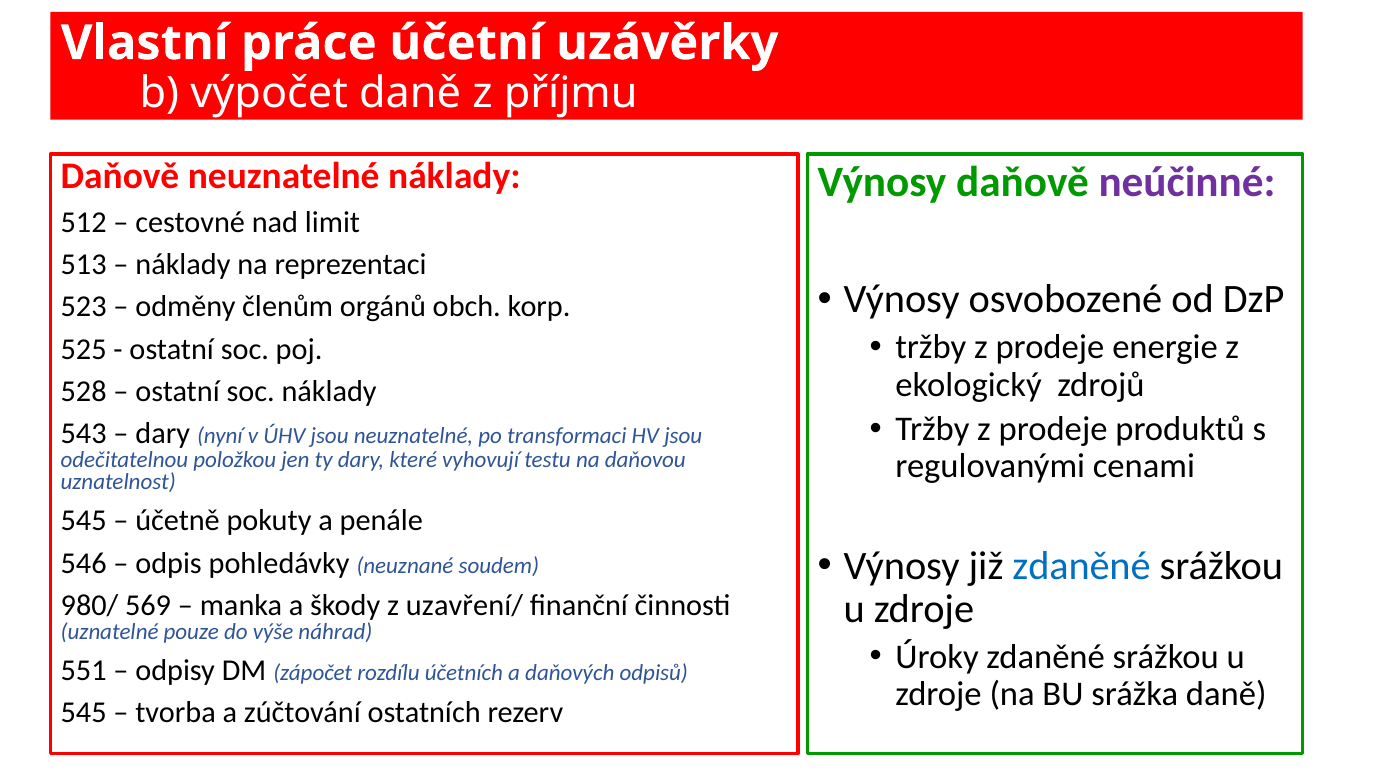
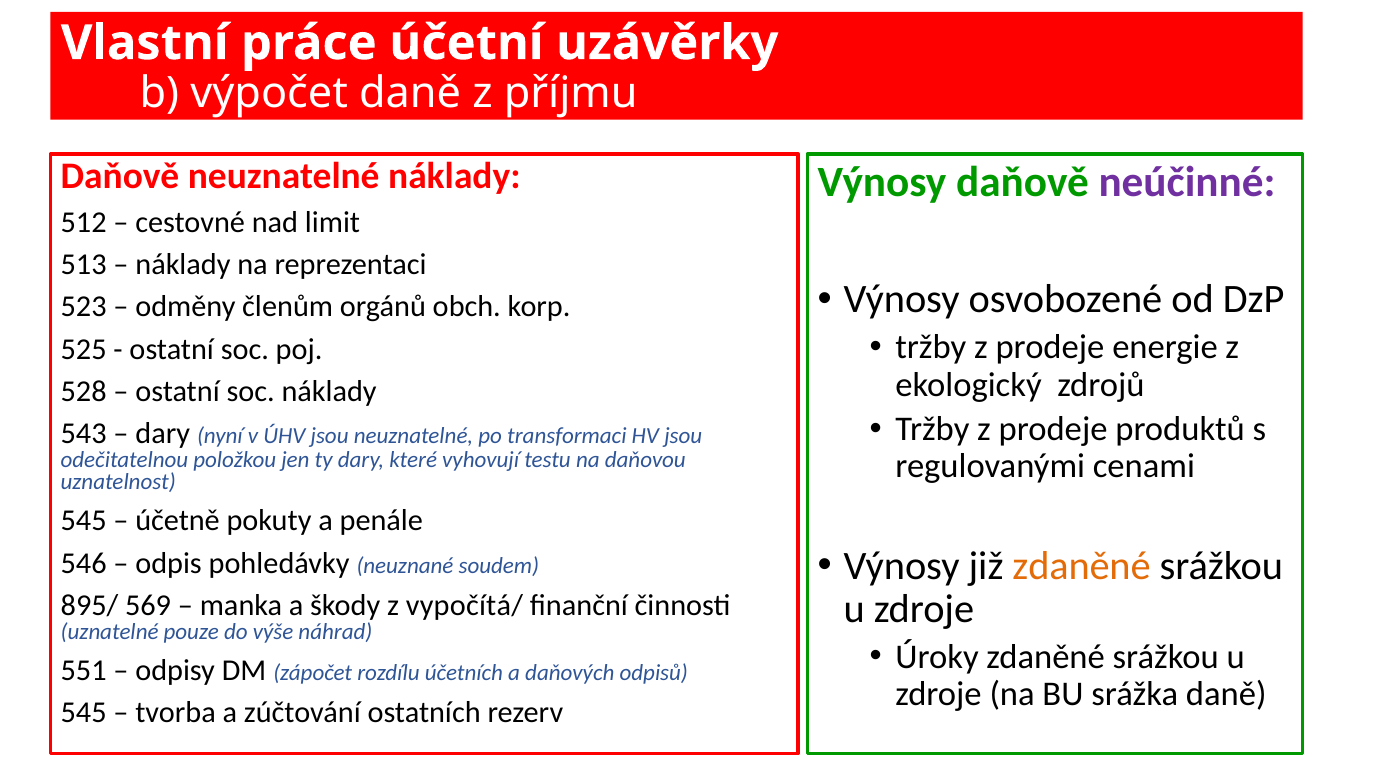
zdaněné colour: blue -> orange (1082, 566)
980/: 980/ -> 895/ (90, 606)
uzavření/: uzavření/ -> vypočítá/ (464, 606)
